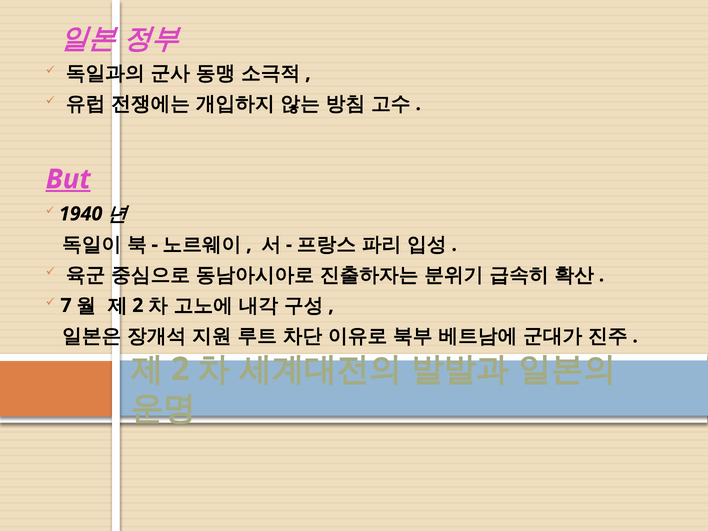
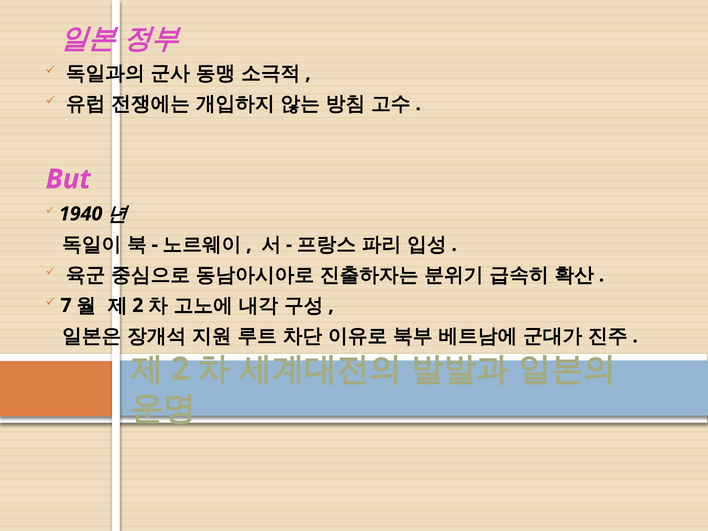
But underline: present -> none (68, 179)
